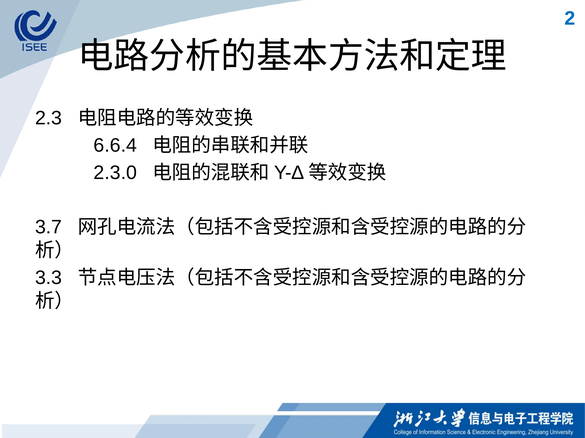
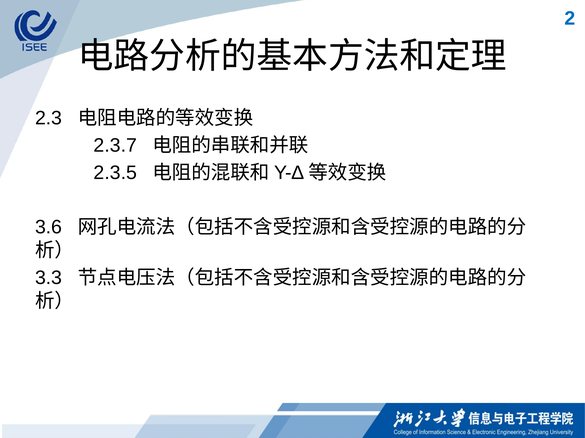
6.6.4: 6.6.4 -> 2.3.7 (115, 146)
2.3.0: 2.3.0 -> 2.3.5 (115, 173)
3.7: 3.7 -> 3.6 (49, 228)
